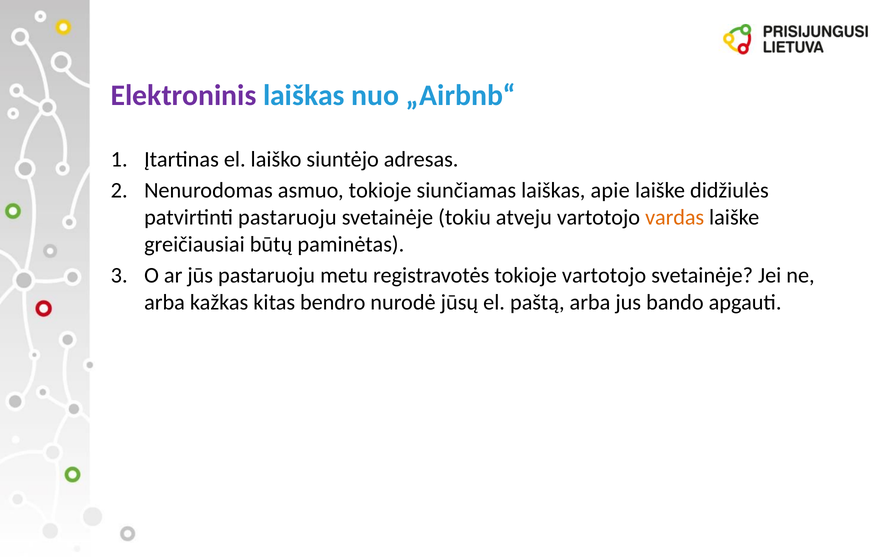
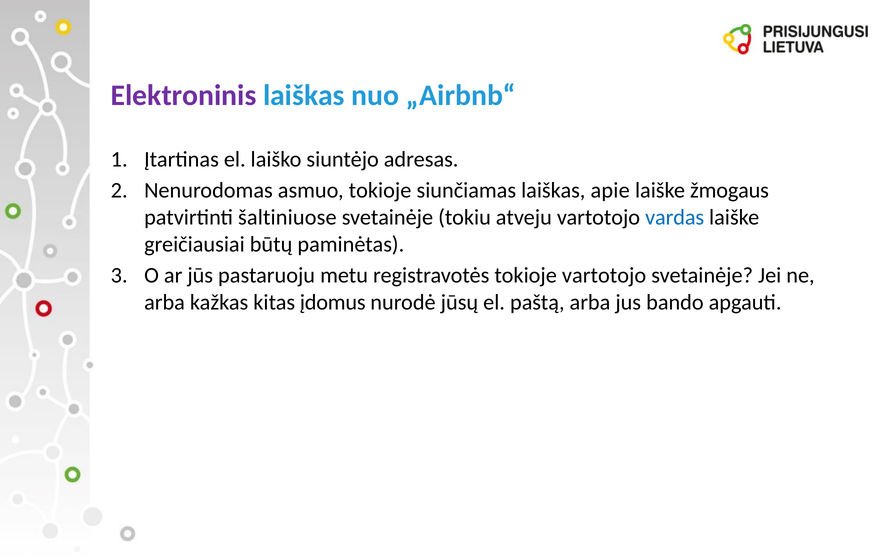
didžiulės: didžiulės -> žmogaus (730, 190)
patvirtinti pastaruoju: pastaruoju -> šaltiniuose (287, 217)
vardas colour: orange -> blue (675, 217)
bendro: bendro -> įdomus (333, 302)
